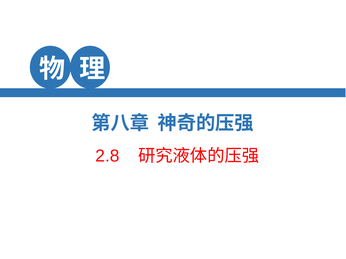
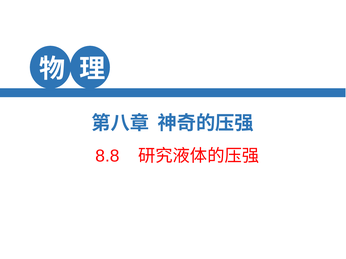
2.8: 2.8 -> 8.8 (107, 156)
